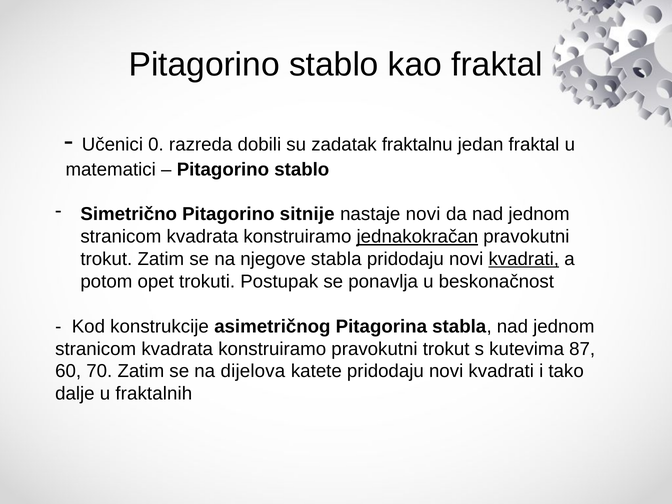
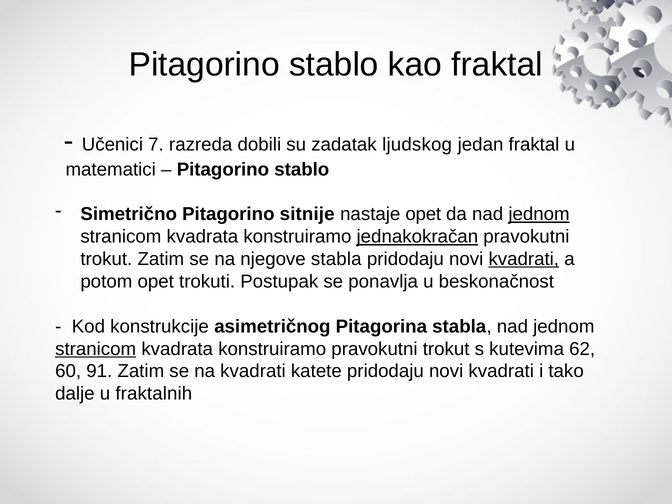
0: 0 -> 7 (156, 145)
fraktalnu: fraktalnu -> ljudskog (417, 145)
nastaje novi: novi -> opet (423, 214)
jednom underline: none -> present (539, 214)
stranicom underline: none -> present (96, 349)
87: 87 -> 62 (582, 349)
70: 70 -> 91 (99, 371)
na dijelova: dijelova -> kvadrati (253, 371)
